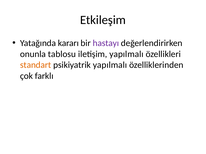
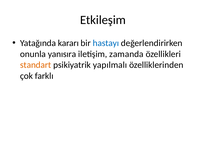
hastayı colour: purple -> blue (106, 43)
tablosu: tablosu -> yanısıra (62, 54)
iletişim yapılmalı: yapılmalı -> zamanda (126, 54)
